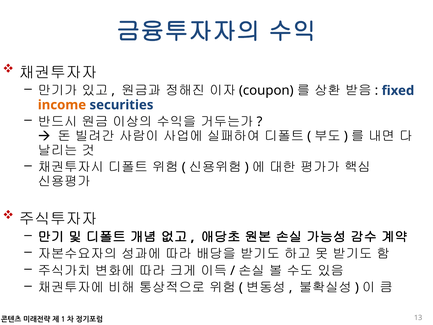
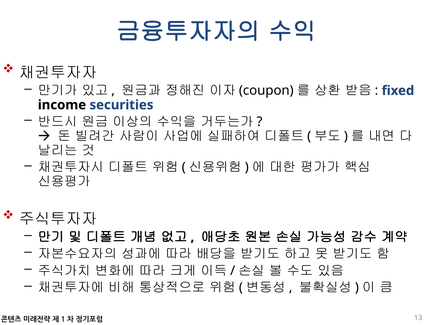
income colour: orange -> black (62, 105)
